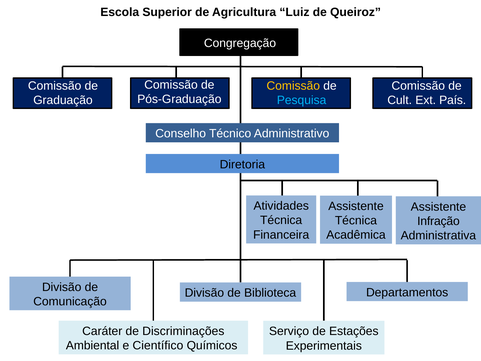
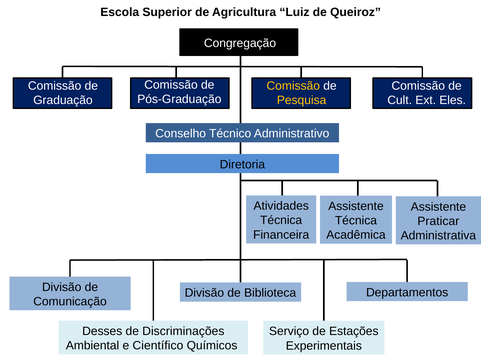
Pesquisa colour: light blue -> yellow (302, 100)
País: País -> Eles (453, 100)
Infração: Infração -> Praticar (438, 221)
Caráter: Caráter -> Desses (102, 331)
